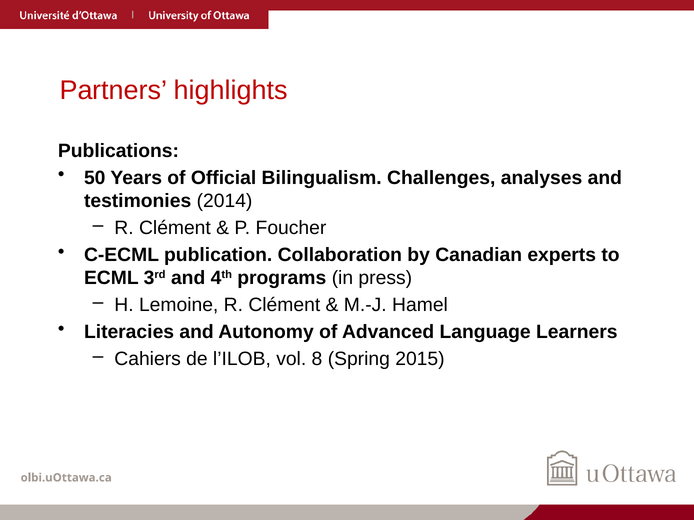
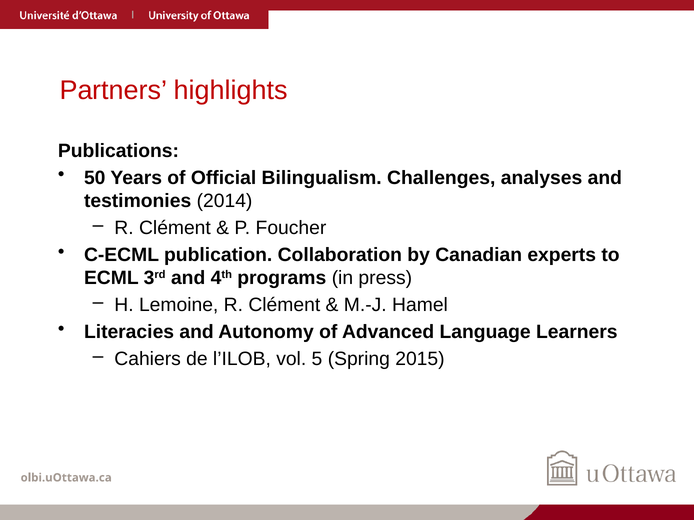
8: 8 -> 5 (317, 359)
